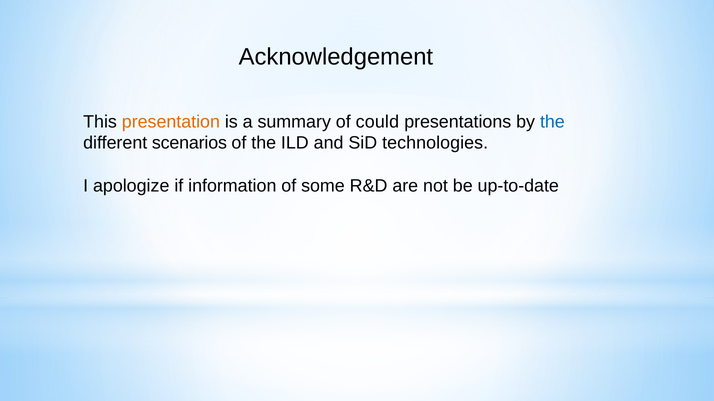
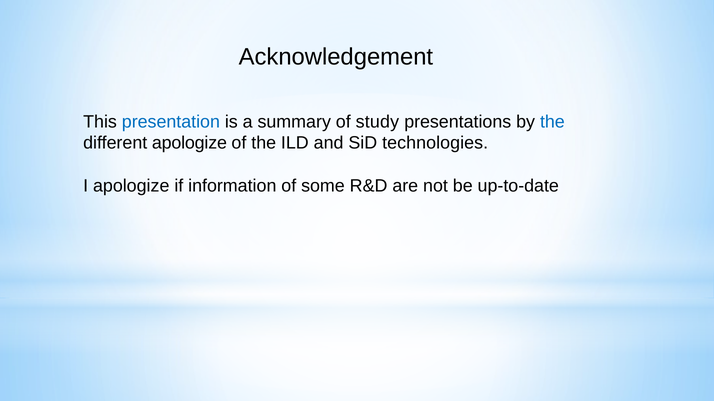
presentation colour: orange -> blue (171, 122)
could: could -> study (377, 122)
different scenarios: scenarios -> apologize (189, 143)
